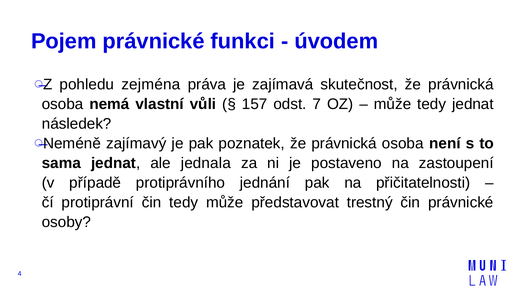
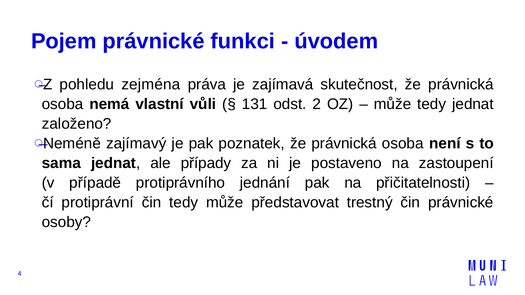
157: 157 -> 131 (255, 104)
7: 7 -> 2 (317, 104)
následek: následek -> založeno (77, 124)
jednala: jednala -> případy (206, 163)
